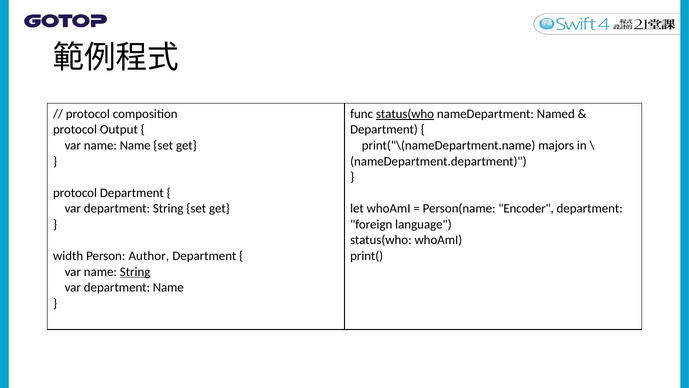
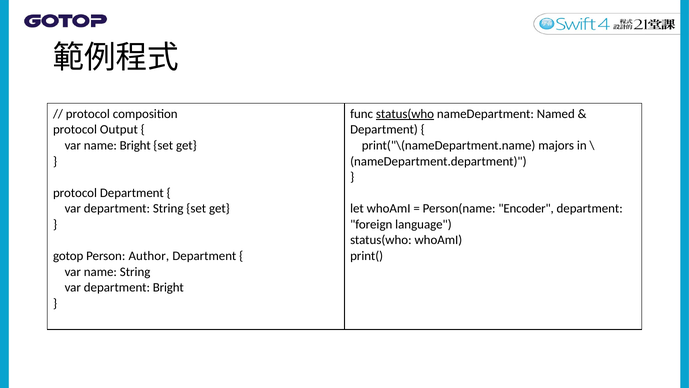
name Name: Name -> Bright (135, 145)
width: width -> gotop (68, 256)
String underline: present -> none (135, 271)
department Name: Name -> Bright (168, 287)
